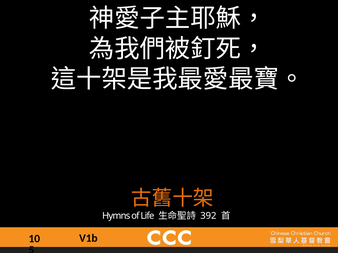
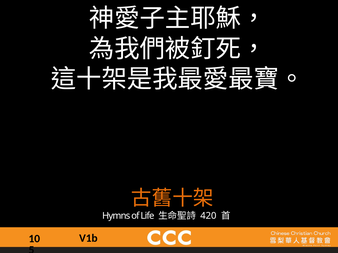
392: 392 -> 420 (208, 216)
